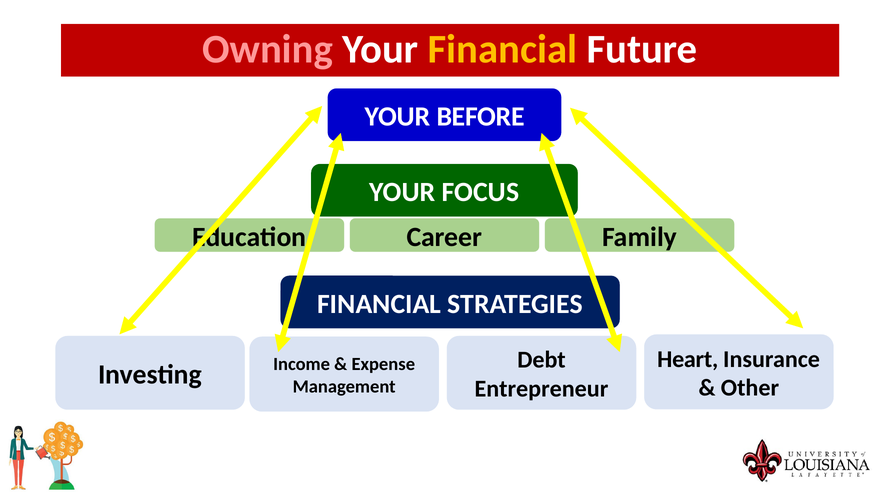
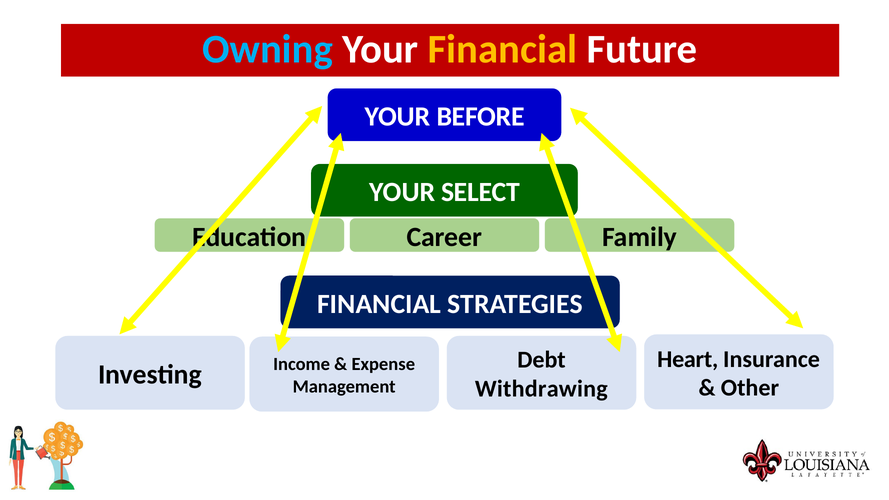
Owning colour: pink -> light blue (268, 49)
FOCUS: FOCUS -> SELECT (481, 192)
Entrepreneur: Entrepreneur -> Withdrawing (541, 389)
